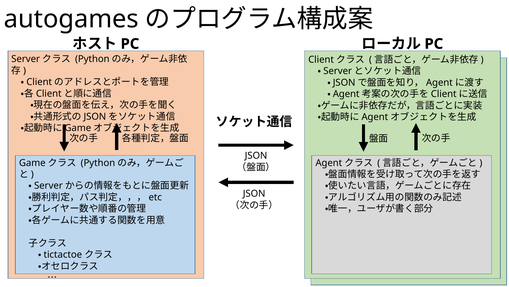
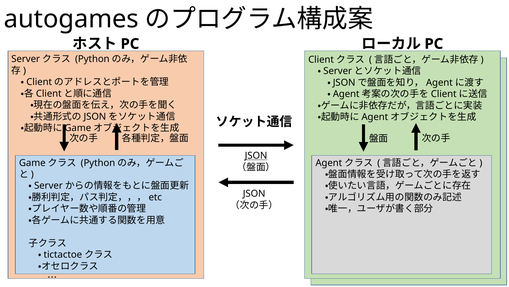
JSON underline: none -> present (256, 155)
